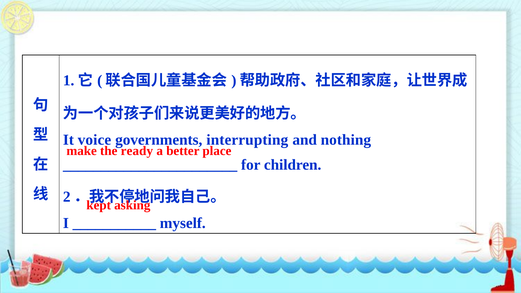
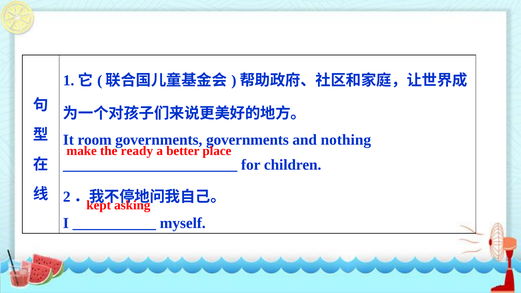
voice: voice -> room (95, 140)
governments interrupting: interrupting -> governments (247, 140)
